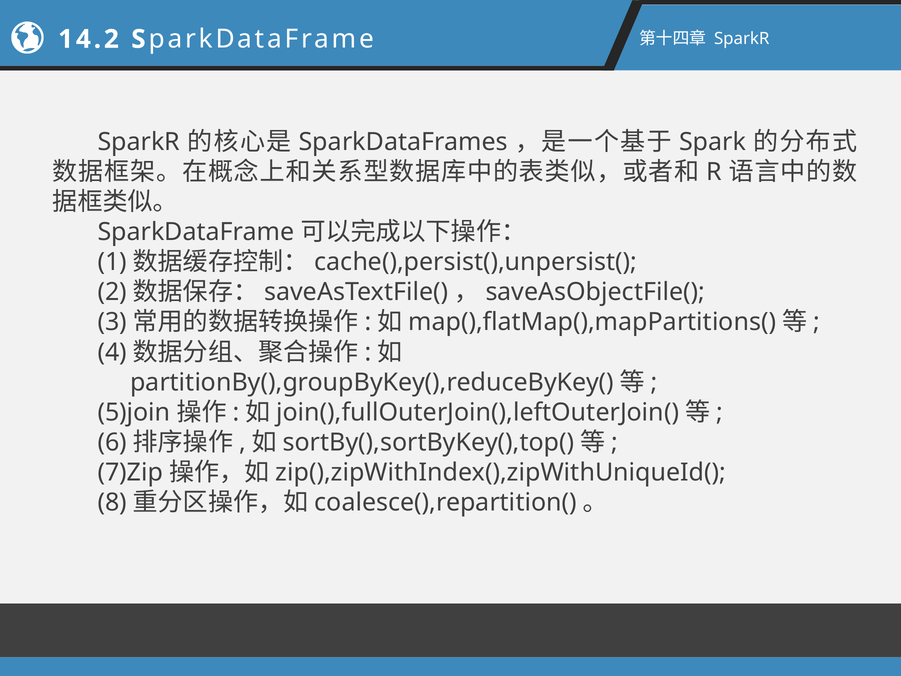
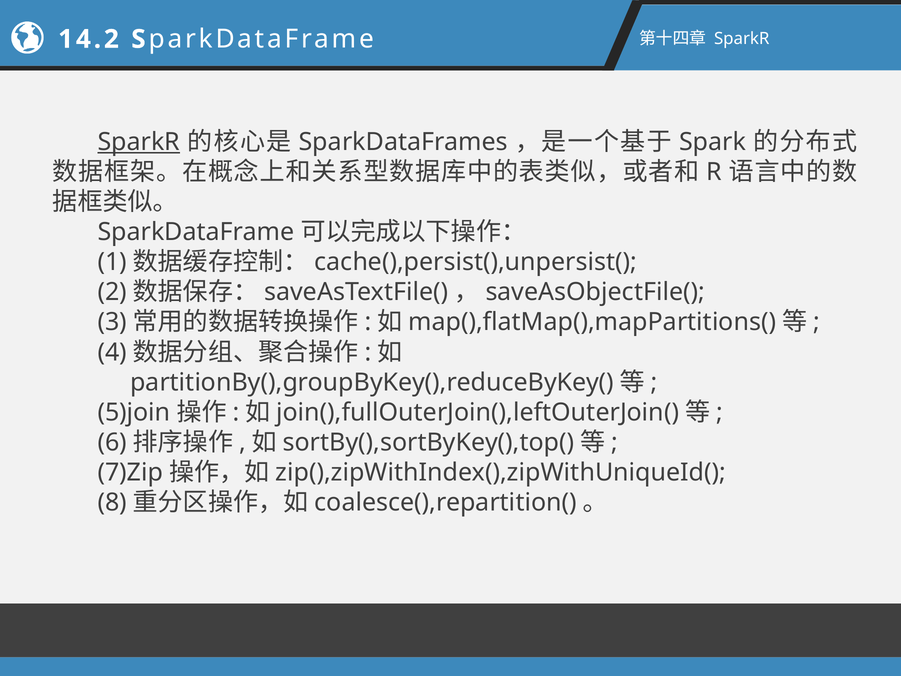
SparkR underline: none -> present (139, 142)
